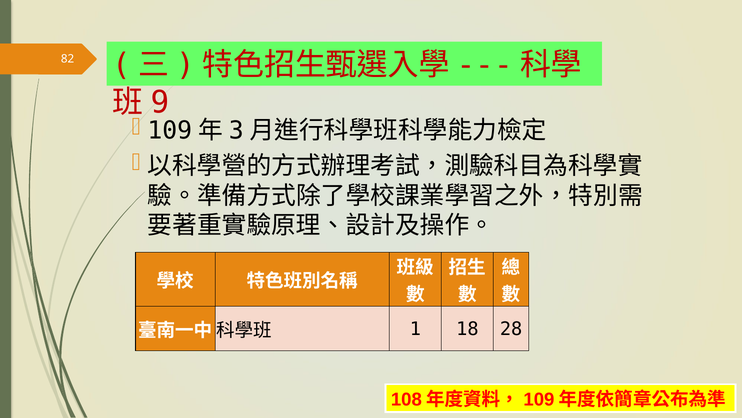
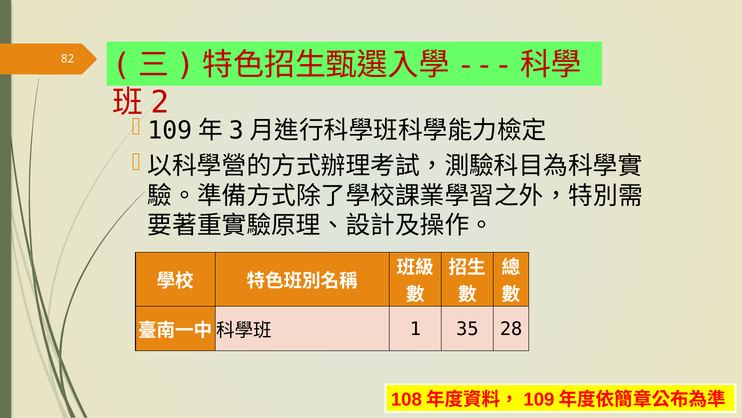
9: 9 -> 2 (160, 102)
18: 18 -> 35 (467, 328)
